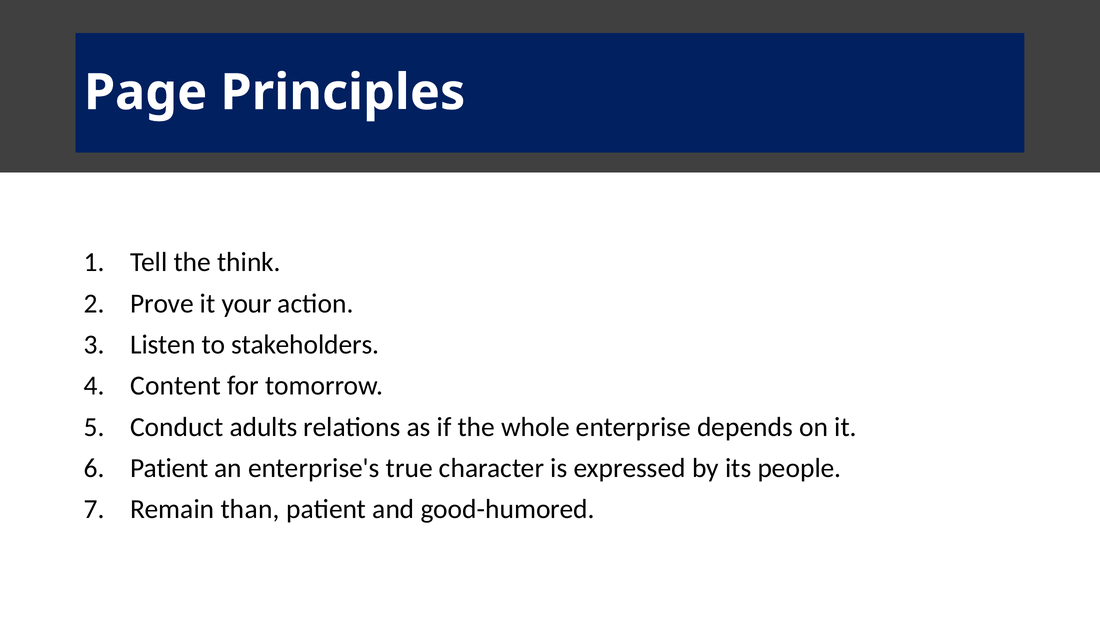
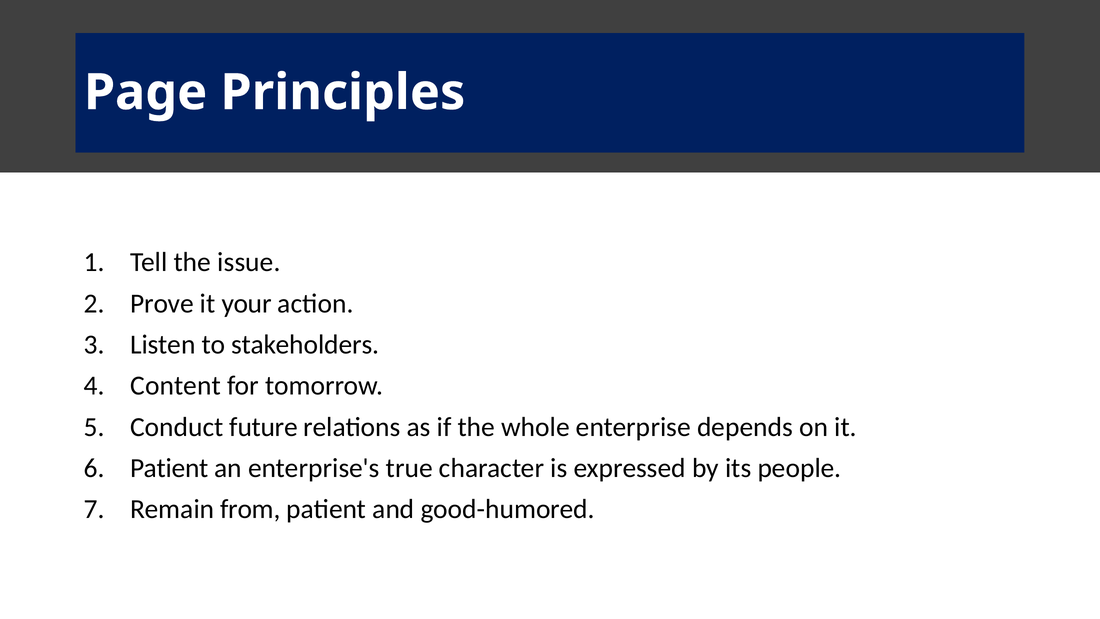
think: think -> issue (249, 262)
adults: adults -> future (264, 427)
than: than -> from (250, 509)
